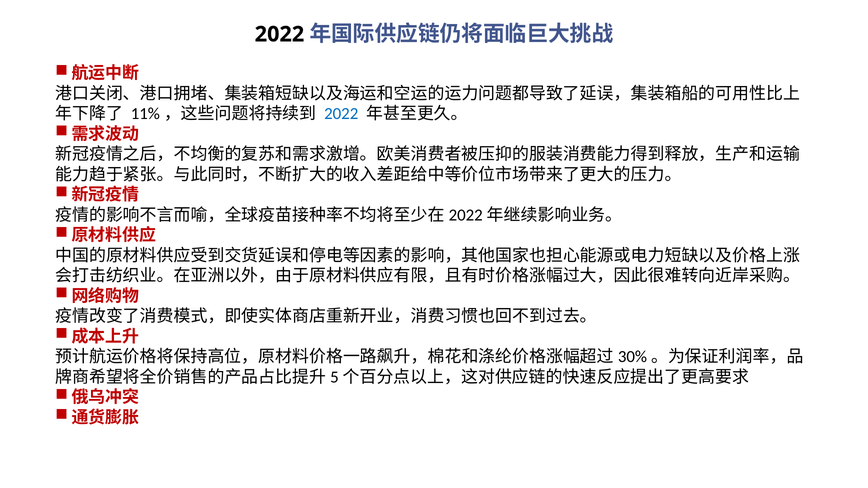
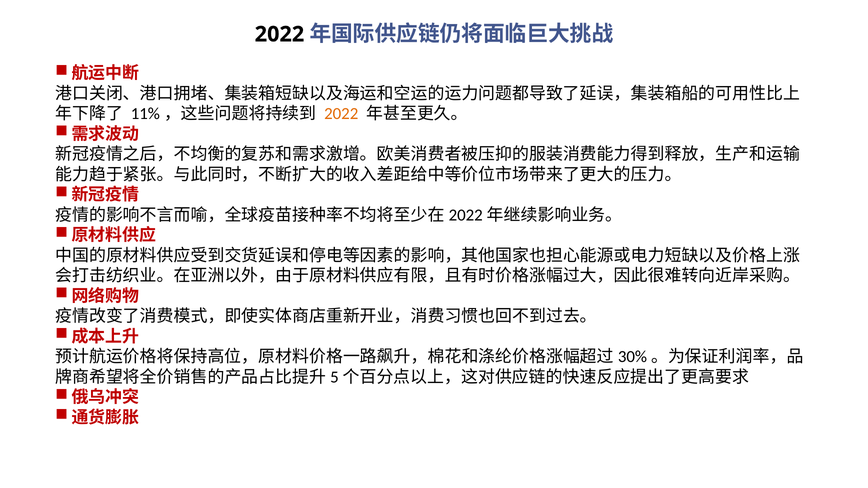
2022 colour: blue -> orange (341, 114)
